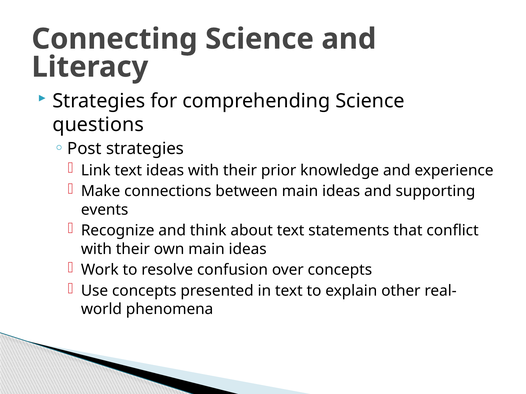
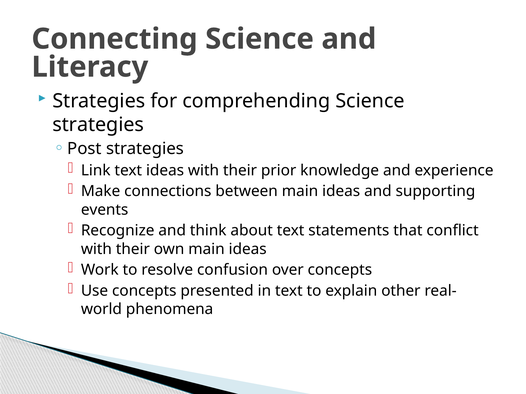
questions: questions -> strategies (98, 125)
